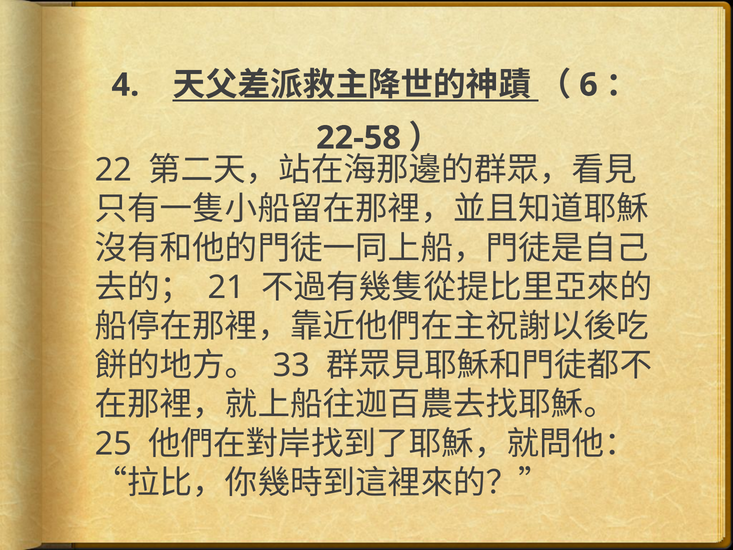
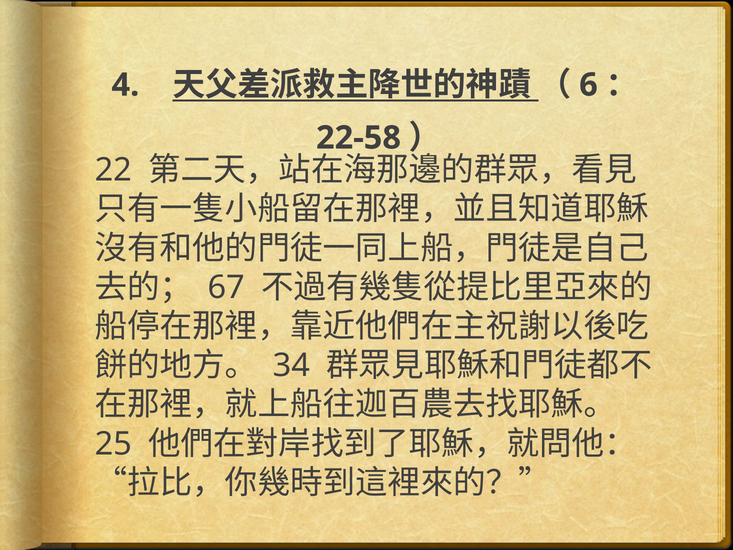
21: 21 -> 67 (226, 287)
33: 33 -> 34 (291, 365)
